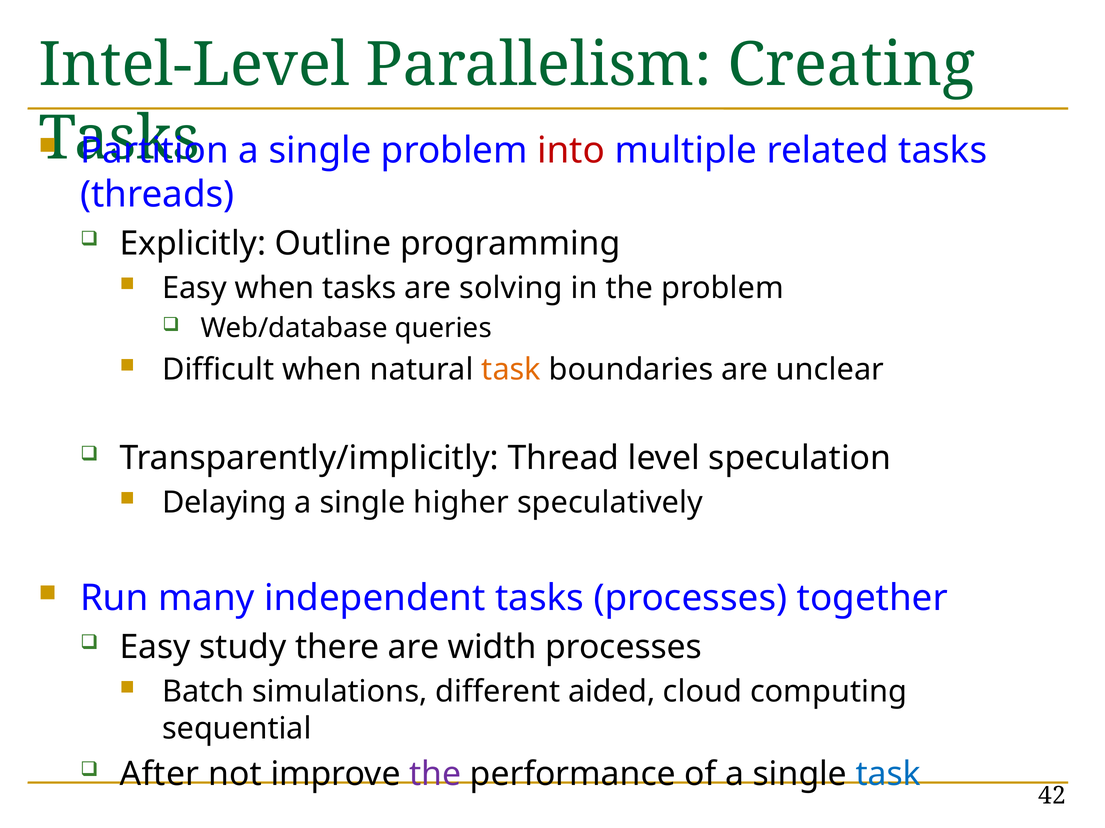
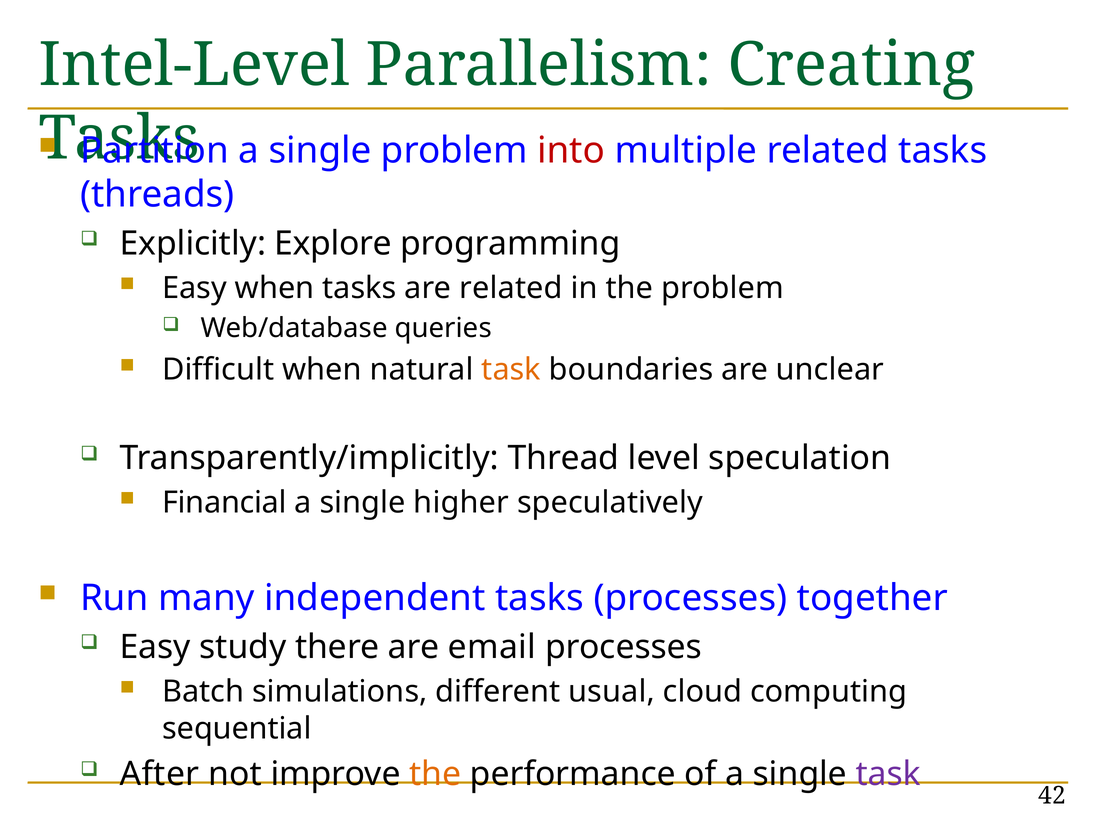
Outline: Outline -> Explore (333, 244)
are solving: solving -> related (511, 288)
Delaying: Delaying -> Financial (224, 503)
width: width -> email (492, 648)
aided: aided -> usual (612, 692)
the colour: purple -> orange (435, 775)
task colour: blue -> purple (888, 775)
